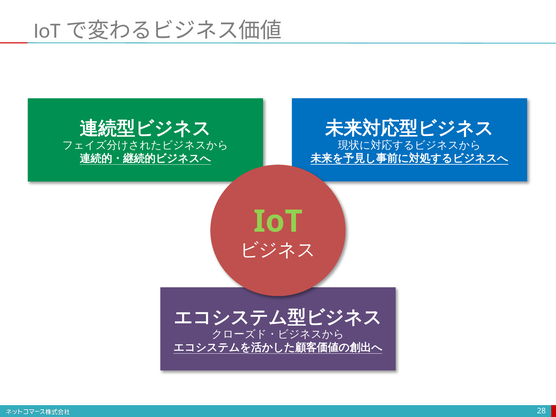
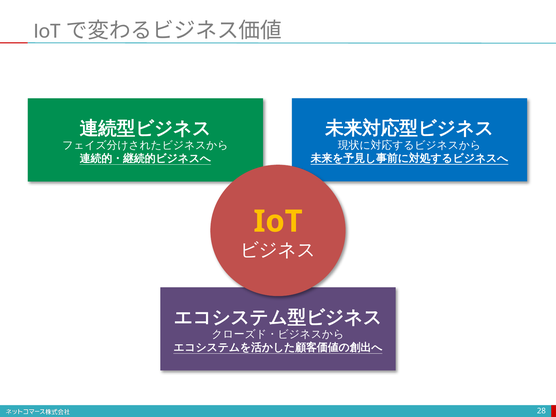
IoT colour: light green -> yellow (278, 221)
